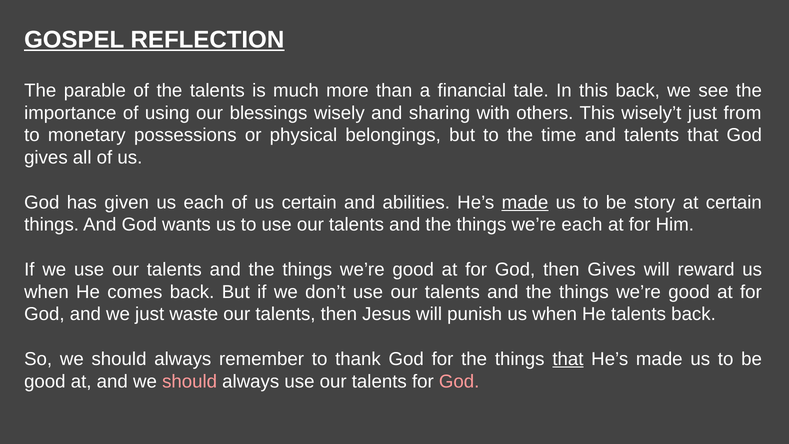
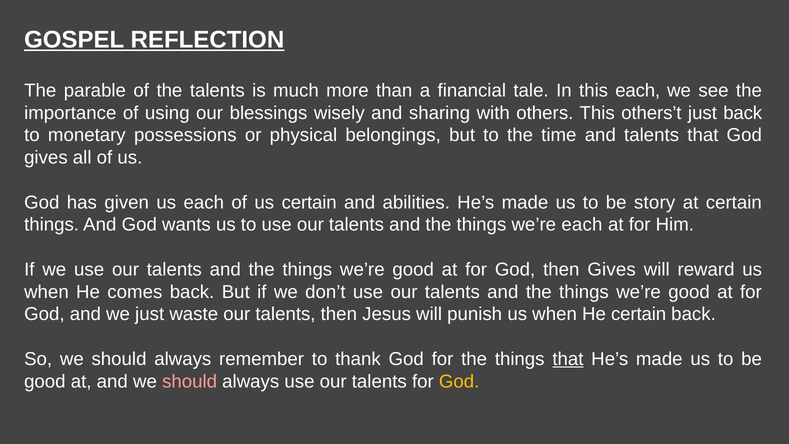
this back: back -> each (638, 90)
wisely’t: wisely’t -> others’t (651, 113)
just from: from -> back (743, 113)
made underline: present -> none (525, 202)
He talents: talents -> certain (639, 314)
God colour: pink -> yellow (459, 381)
